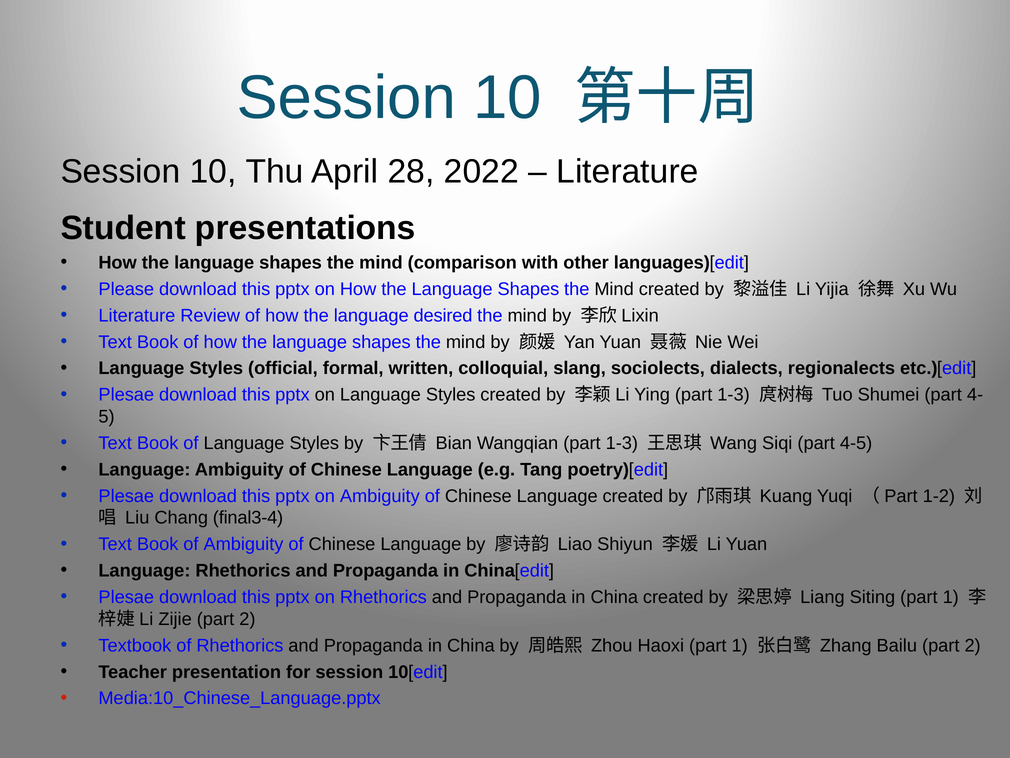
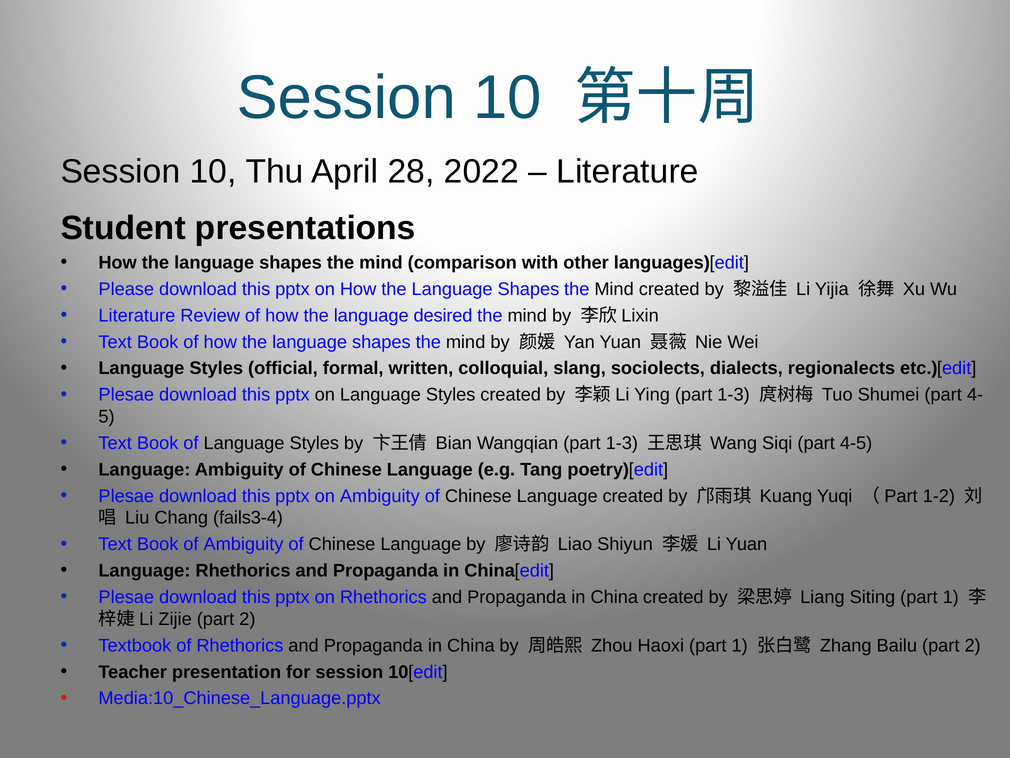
final3-4: final3-4 -> fails3-4 (248, 518)
